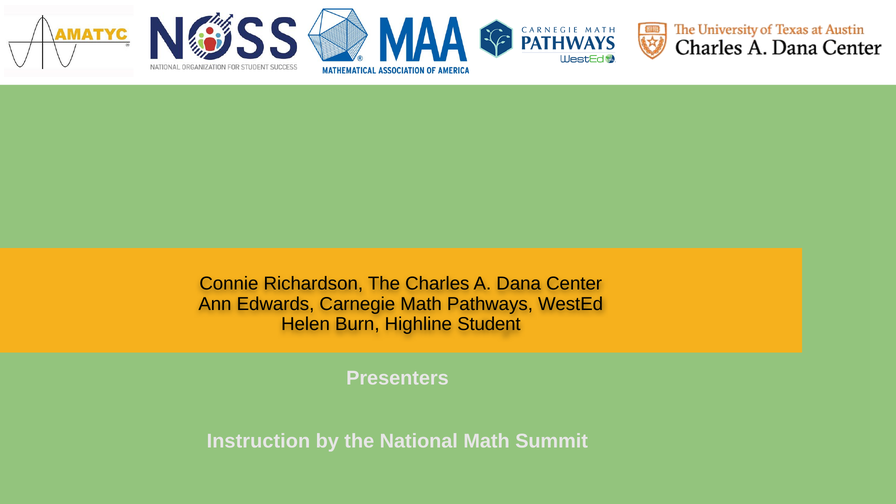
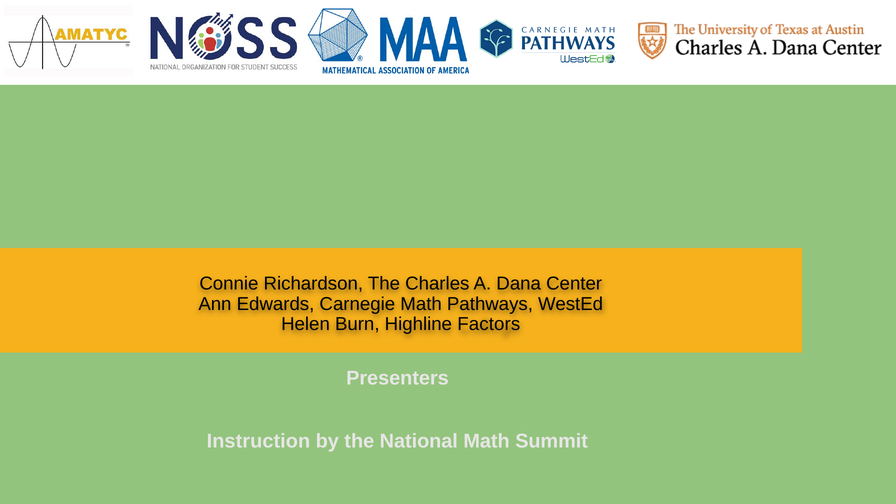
Student: Student -> Factors (489, 324)
